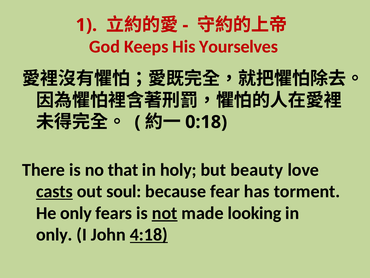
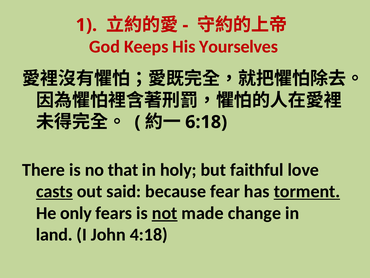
0:18: 0:18 -> 6:18 (206, 122)
beauty: beauty -> faithful (257, 170)
soul: soul -> said (124, 191)
torment underline: none -> present (307, 191)
looking: looking -> change (254, 213)
only: only -> land (54, 234)
4:18 underline: present -> none (149, 234)
